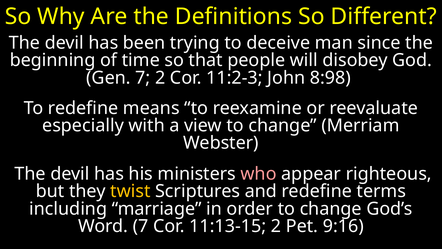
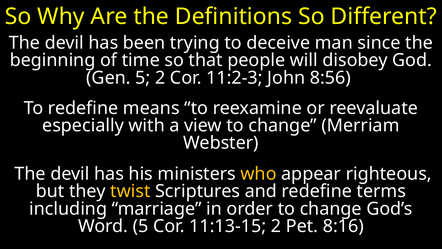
Gen 7: 7 -> 5 (143, 78)
8:98: 8:98 -> 8:56 (330, 78)
who colour: pink -> yellow (259, 174)
Word 7: 7 -> 5 (141, 226)
9:16: 9:16 -> 8:16 (343, 226)
